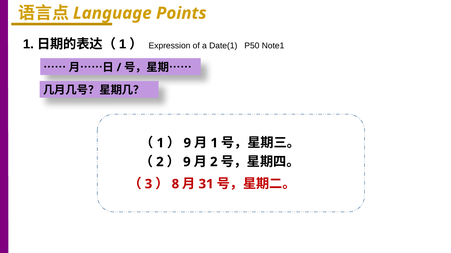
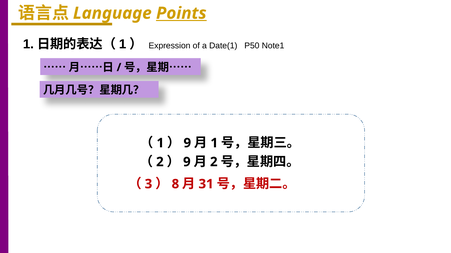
Points underline: none -> present (181, 13)
